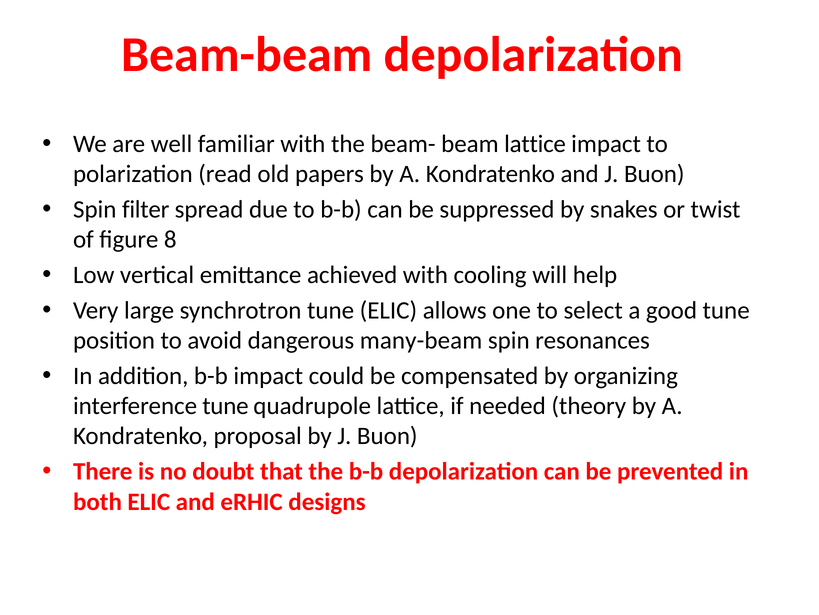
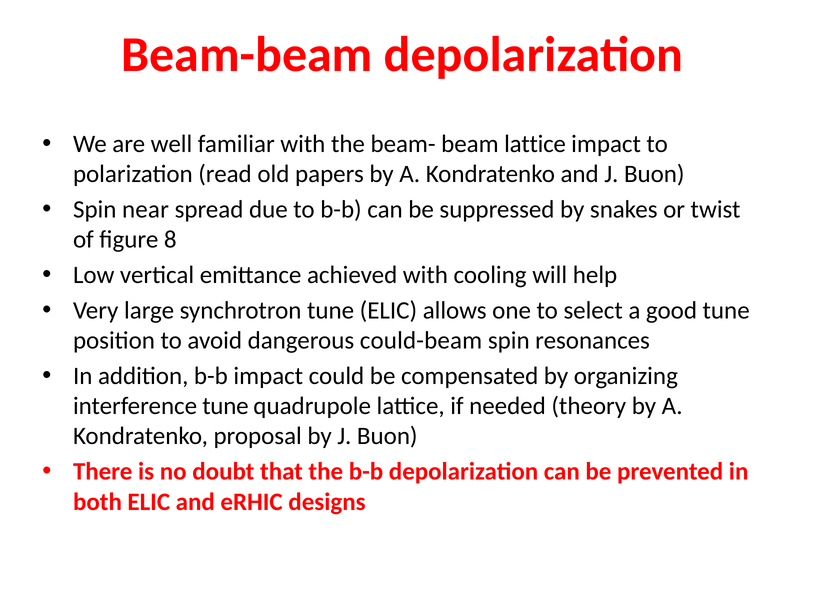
filter: filter -> near (145, 209)
many-beam: many-beam -> could-beam (421, 340)
